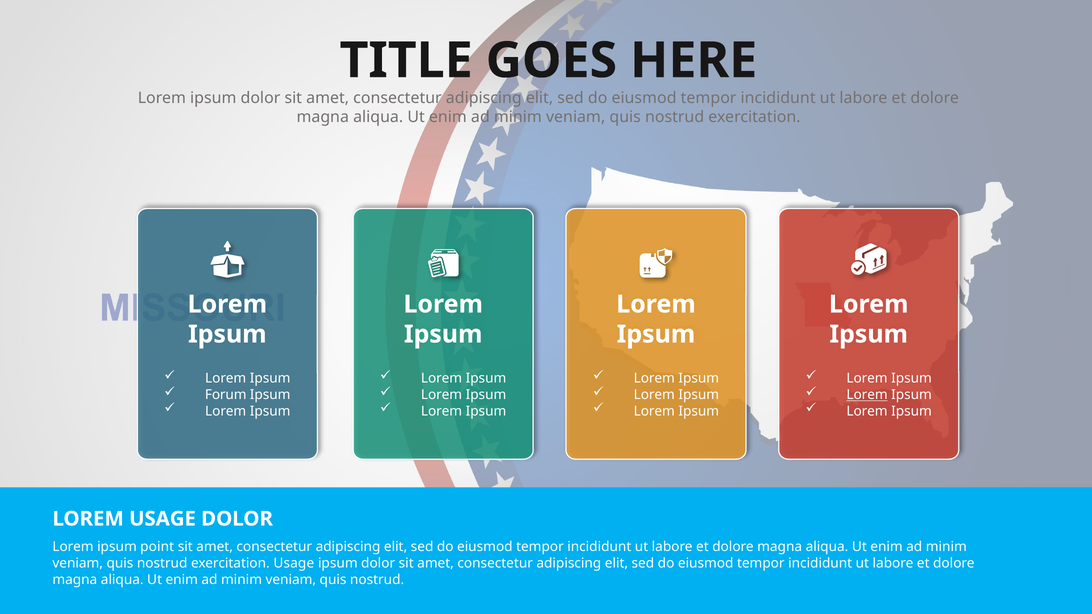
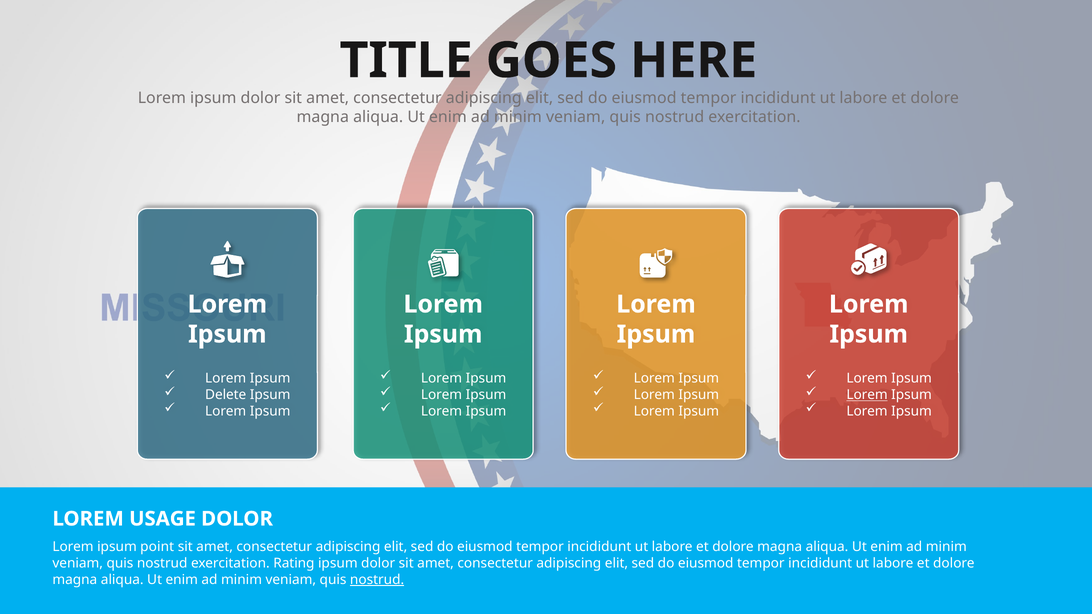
Forum: Forum -> Delete (226, 395)
exercitation Usage: Usage -> Rating (294, 564)
nostrud underline: none -> present (377, 580)
